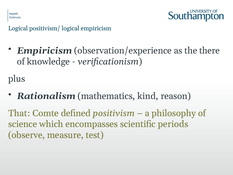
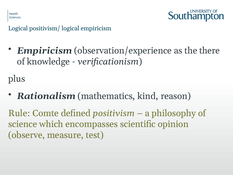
That: That -> Rule (19, 113)
periods: periods -> opinion (173, 124)
